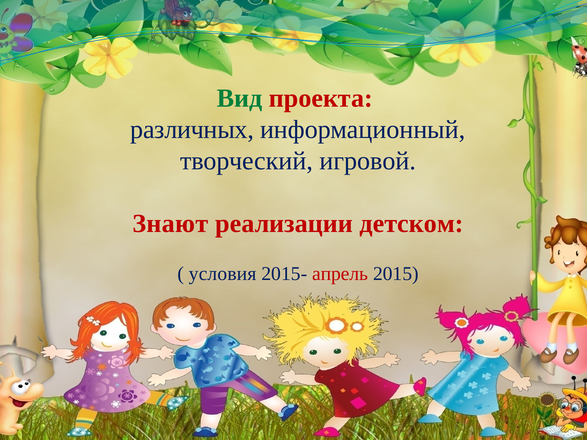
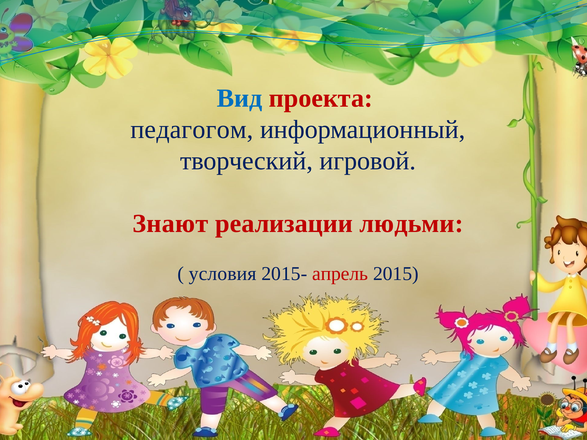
Вид colour: green -> blue (239, 98)
различных: различных -> педагогом (192, 130)
детском: детском -> людьми (411, 224)
